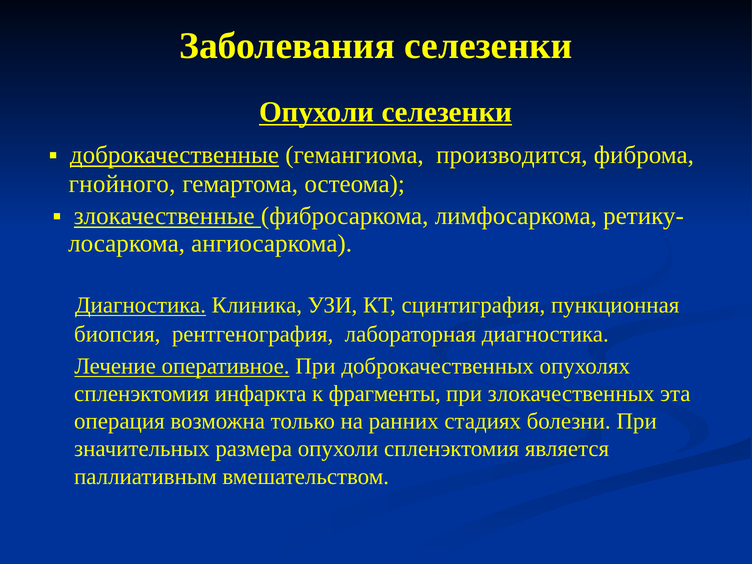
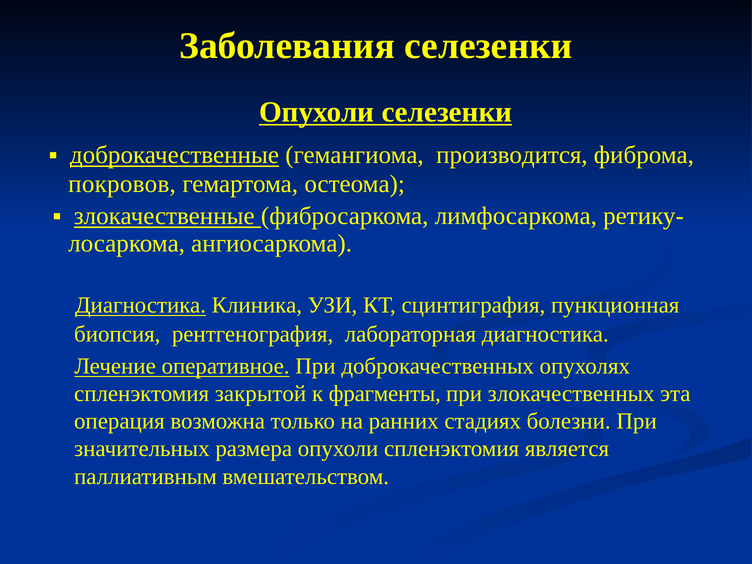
гнойного: гнойного -> покровов (122, 184)
инфаркта: инфаркта -> закрытой (261, 394)
